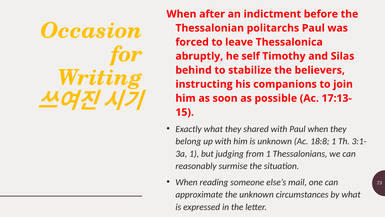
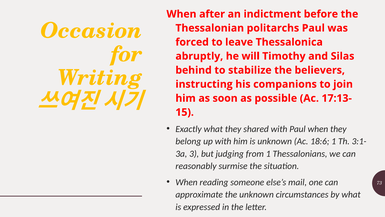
self: self -> will (251, 56)
18:8: 18:8 -> 18:6 (320, 141)
1: 1 -> 3 (194, 153)
